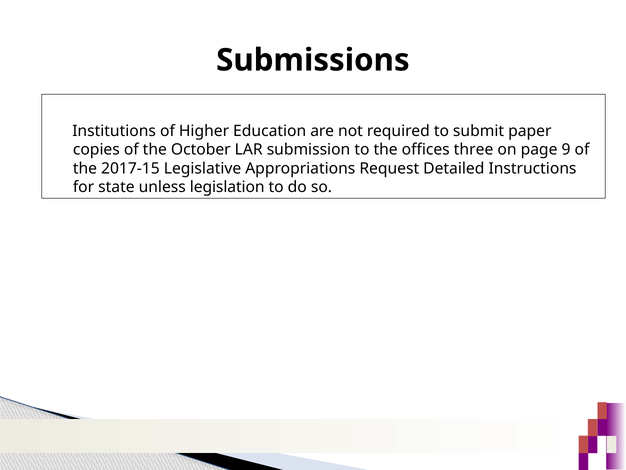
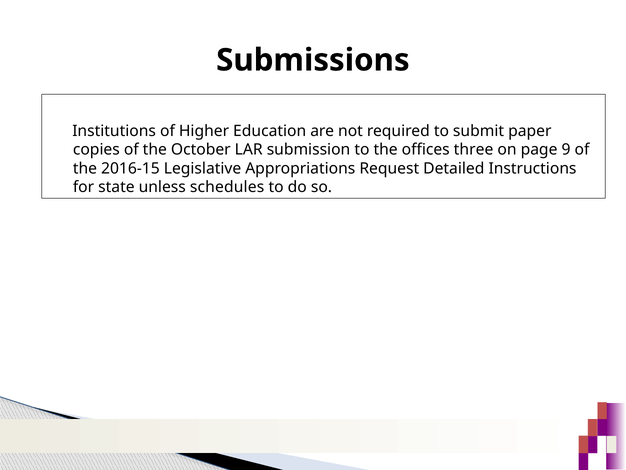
2017-15: 2017-15 -> 2016-15 (130, 168)
legislation: legislation -> schedules (227, 187)
